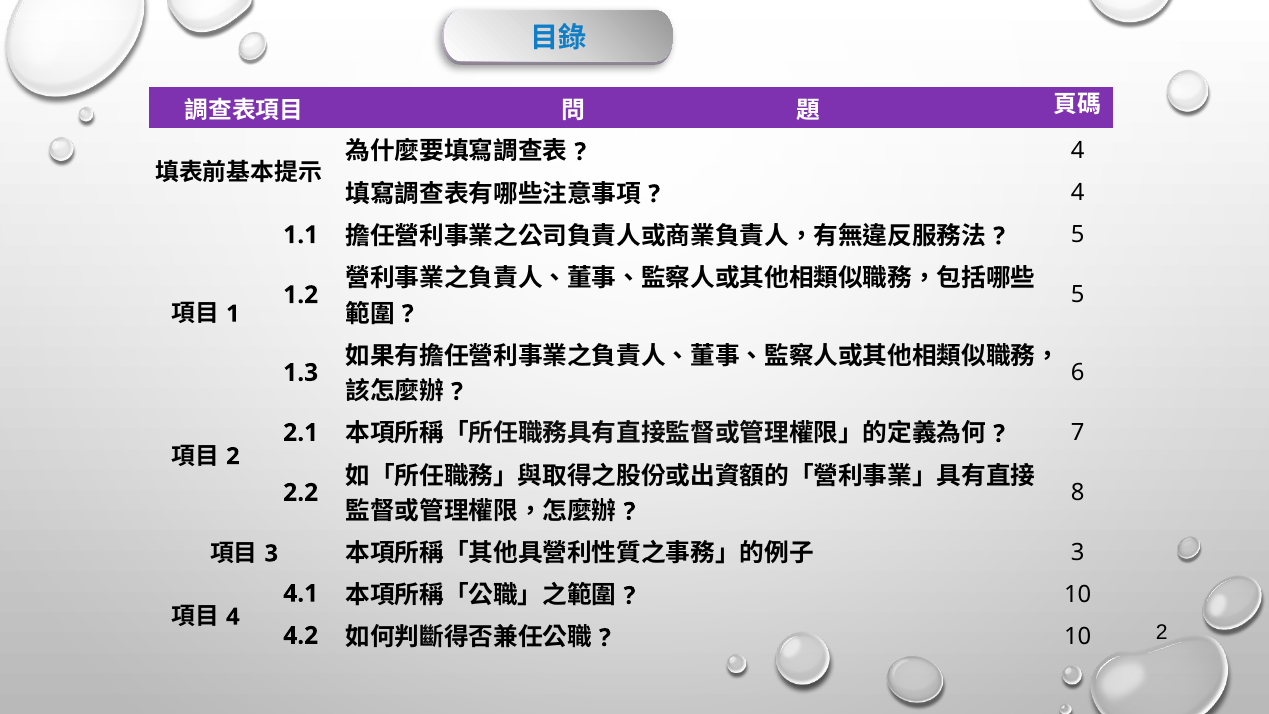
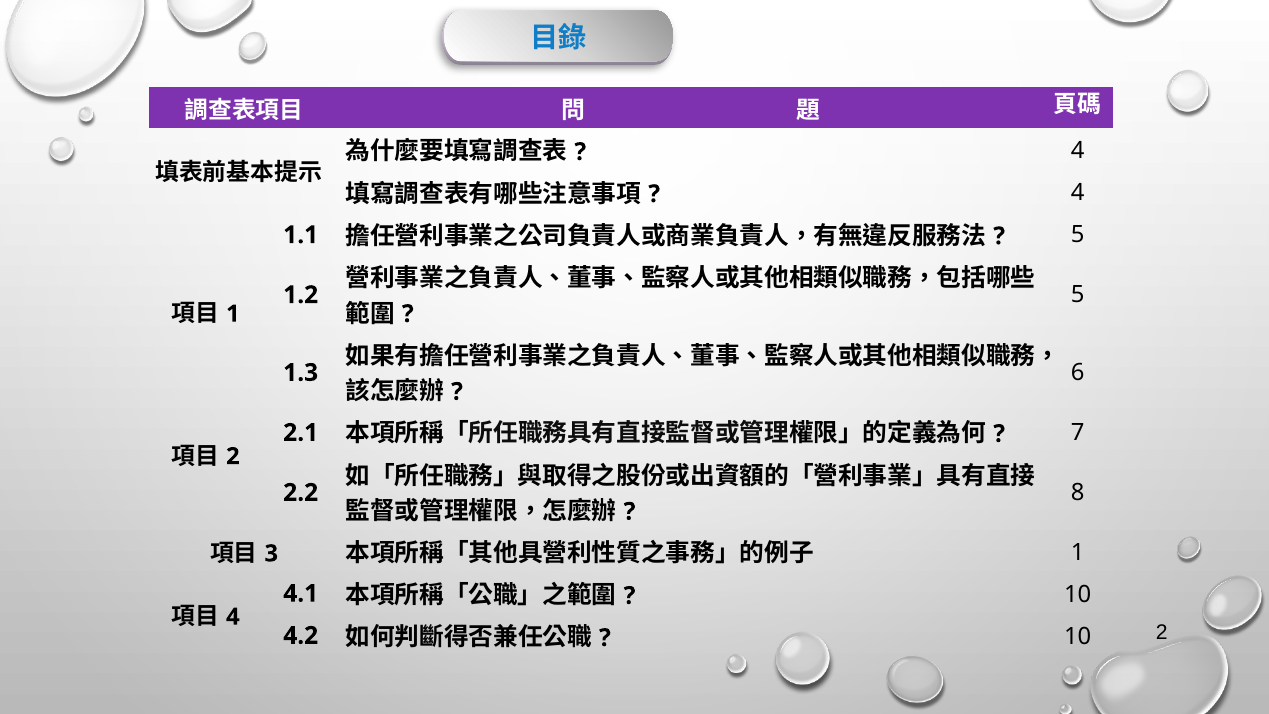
3: 3 -> 1 (1078, 552)
